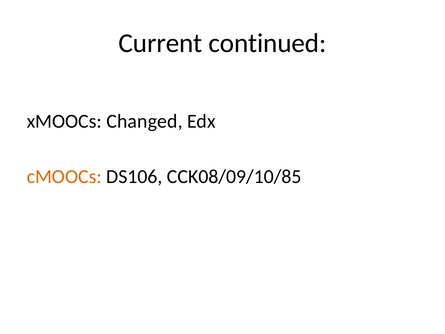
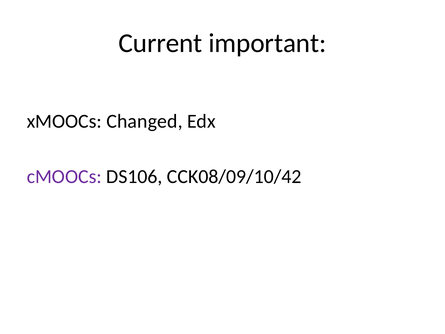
continued: continued -> important (267, 43)
cMOOCs colour: orange -> purple (64, 176)
CCK08/09/10/85: CCK08/09/10/85 -> CCK08/09/10/42 (234, 176)
